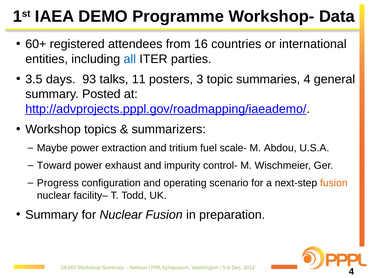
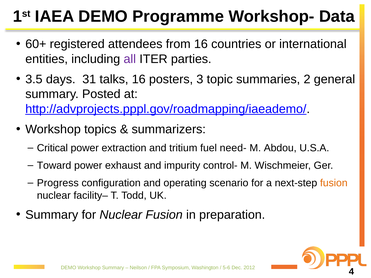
all colour: blue -> purple (130, 59)
93: 93 -> 31 (89, 79)
talks 11: 11 -> 16 (139, 79)
summaries 4: 4 -> 2 (307, 79)
Maybe: Maybe -> Critical (52, 148)
scale-: scale- -> need- (233, 148)
